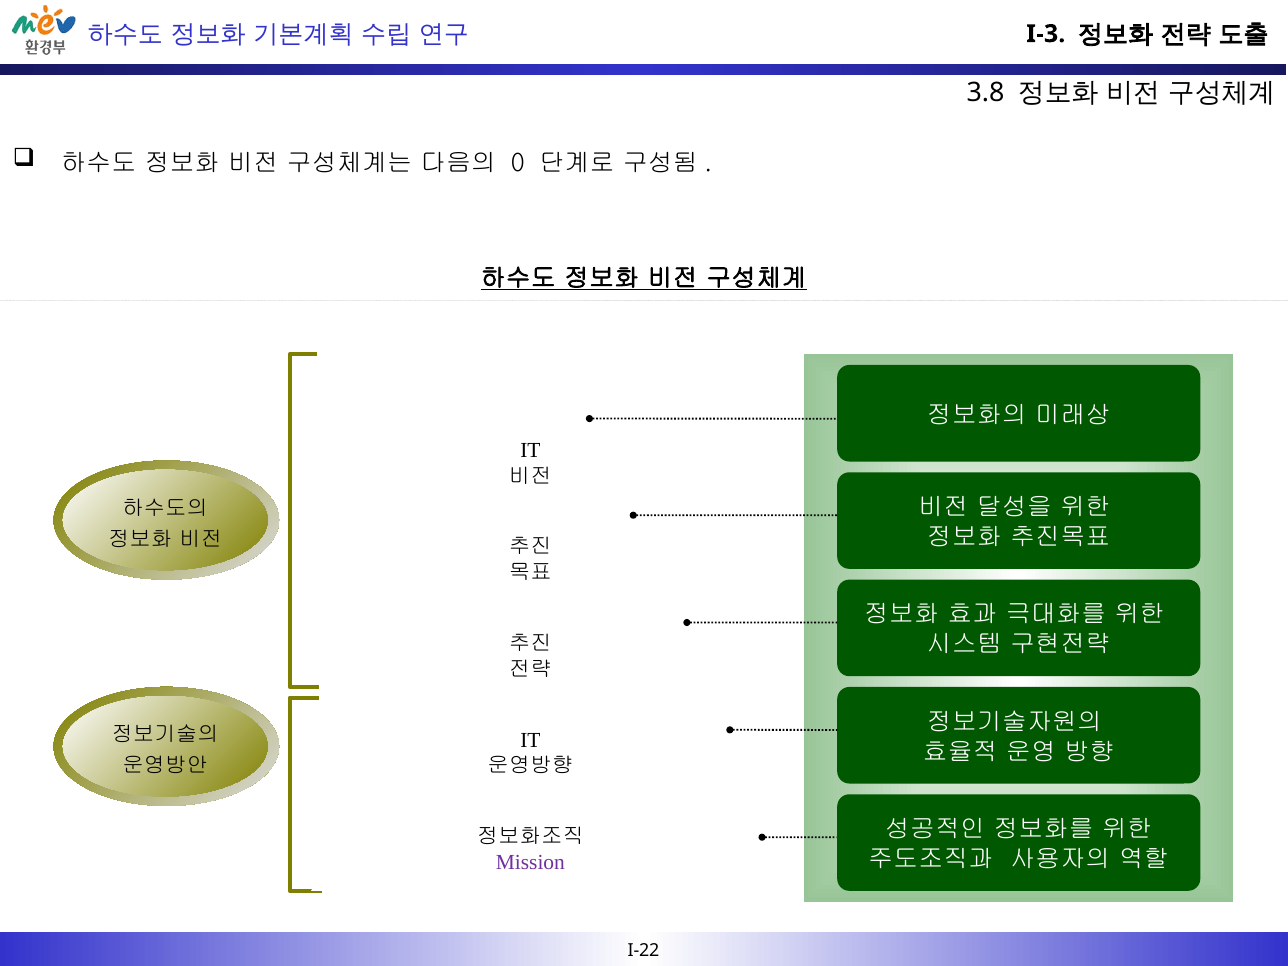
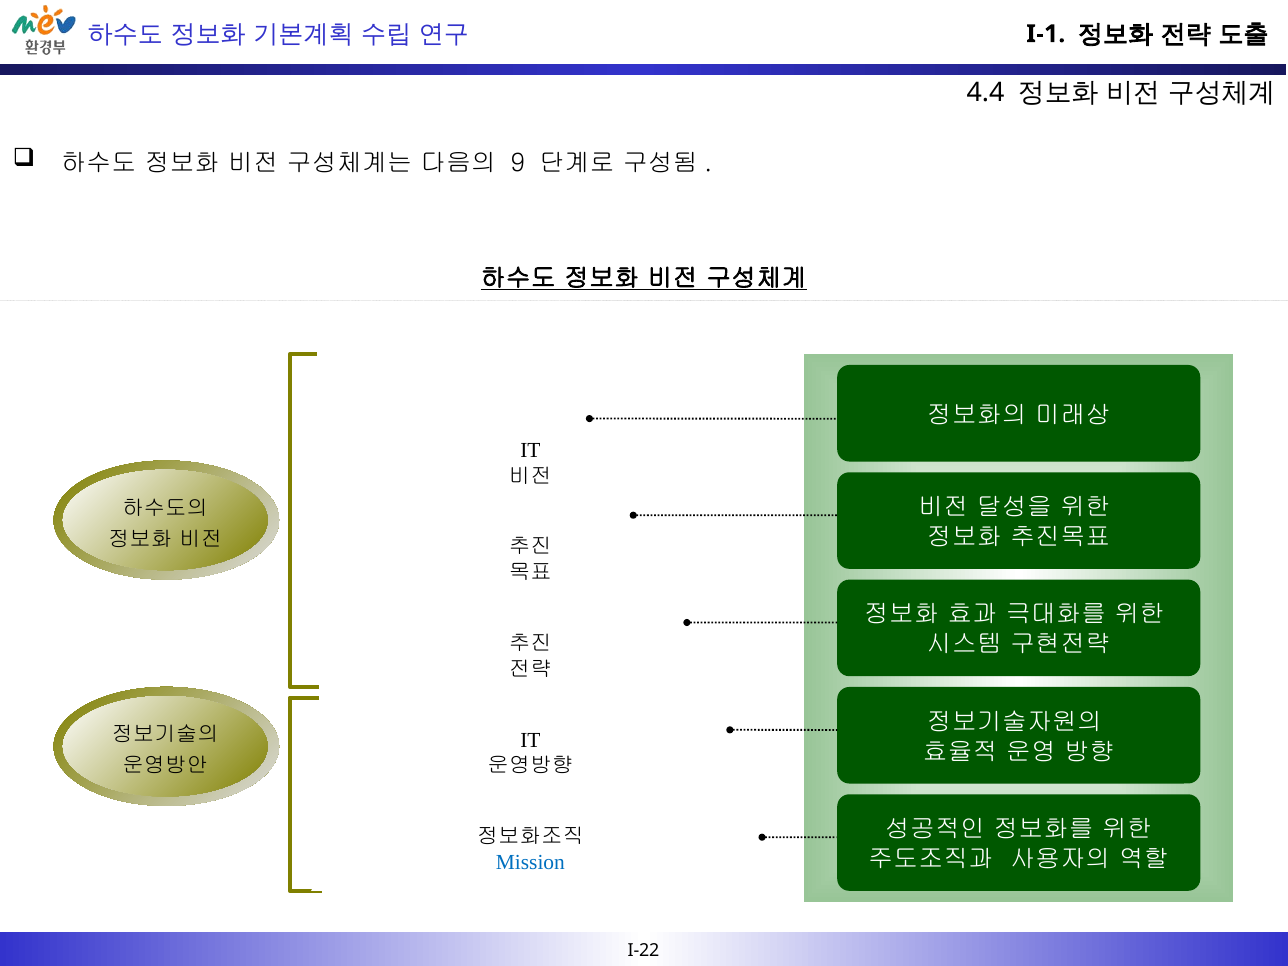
I-3: I-3 -> I-1 (1046, 34)
3.8: 3.8 -> 4.4 (986, 93)
0: 0 -> 9 (518, 163)
Mission colour: purple -> blue (530, 862)
